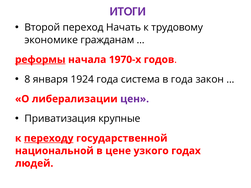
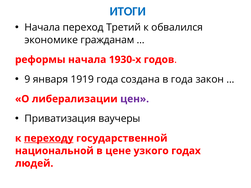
ИТОГИ colour: purple -> blue (128, 11)
Второй: Второй -> Начала (42, 27)
Начать: Начать -> Третий (124, 27)
трудовому: трудовому -> обвалился (177, 27)
реформы underline: present -> none (40, 60)
1970-х: 1970-х -> 1930-х (125, 60)
8: 8 -> 9 (27, 79)
1924: 1924 -> 1919 (82, 79)
система: система -> создана (140, 79)
крупные: крупные -> ваучеры (119, 119)
